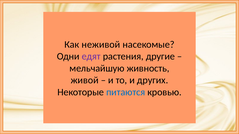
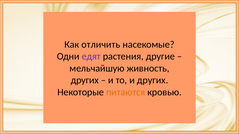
неживой: неживой -> отличить (101, 45)
живой: живой -> других (85, 80)
питаются colour: blue -> orange (126, 92)
